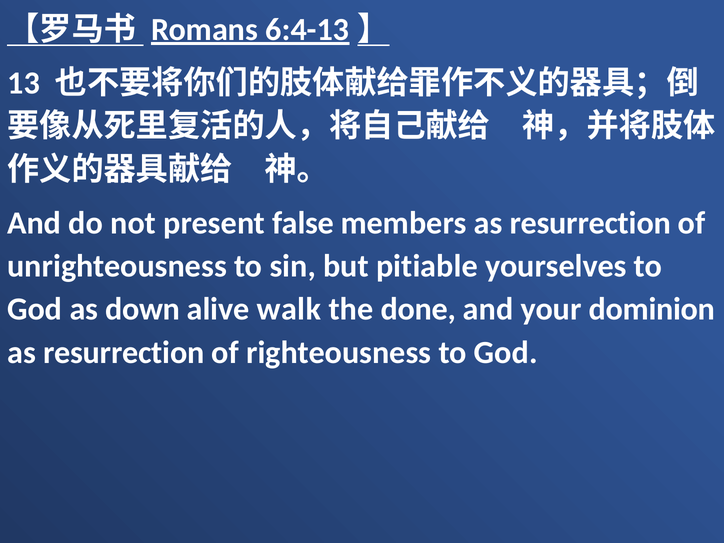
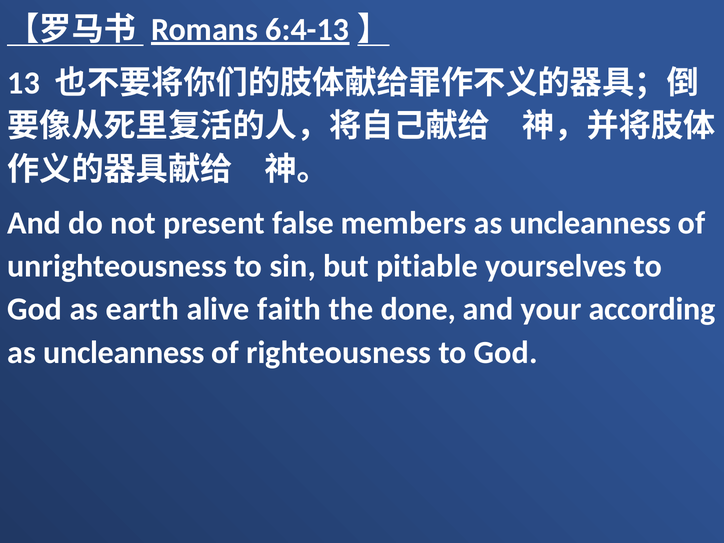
members as resurrection: resurrection -> uncleanness (590, 223)
down: down -> earth (142, 309)
walk: walk -> faith (289, 309)
dominion: dominion -> according (652, 309)
resurrection: resurrection -> uncleanness (124, 353)
